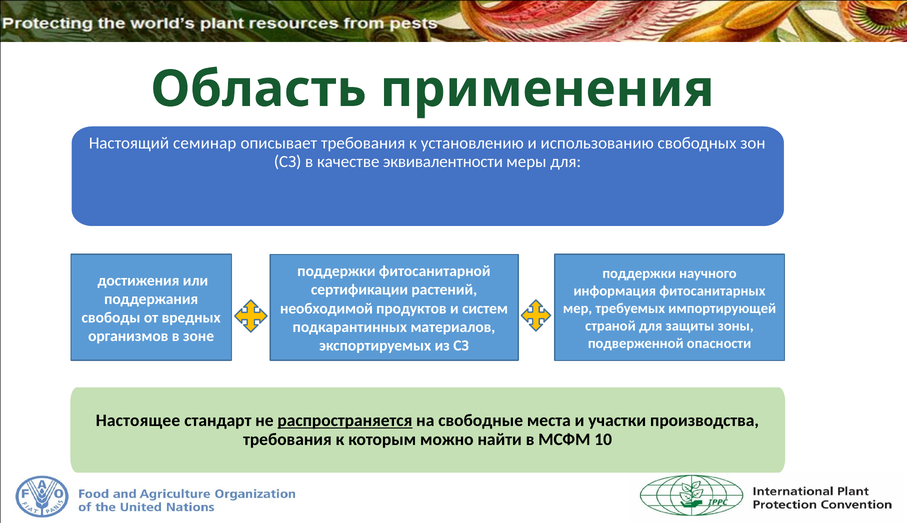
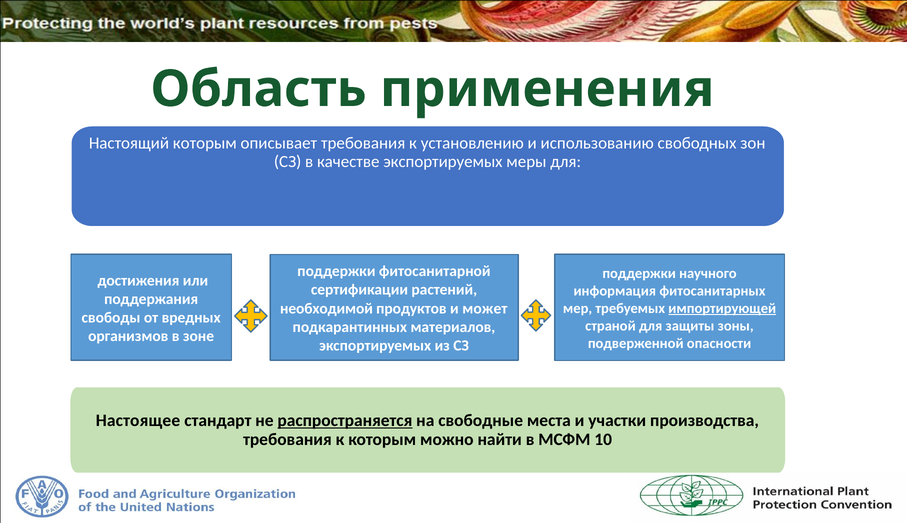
Настоящий семинар: семинар -> которым (205, 143)
качестве эквивалентности: эквивалентности -> экспортируемых (443, 162)
систем: систем -> может (485, 309)
импортирующей underline: none -> present (722, 309)
